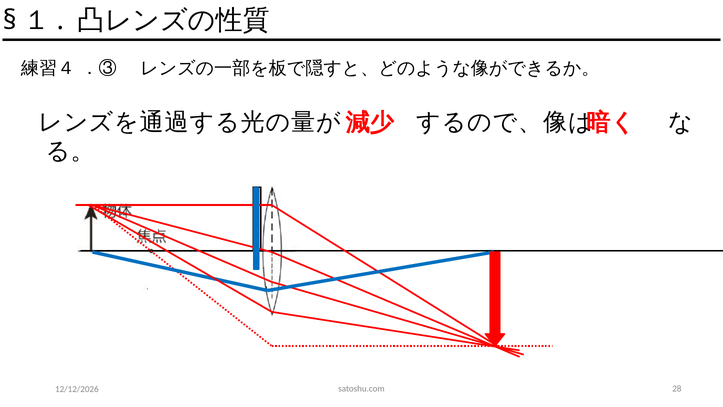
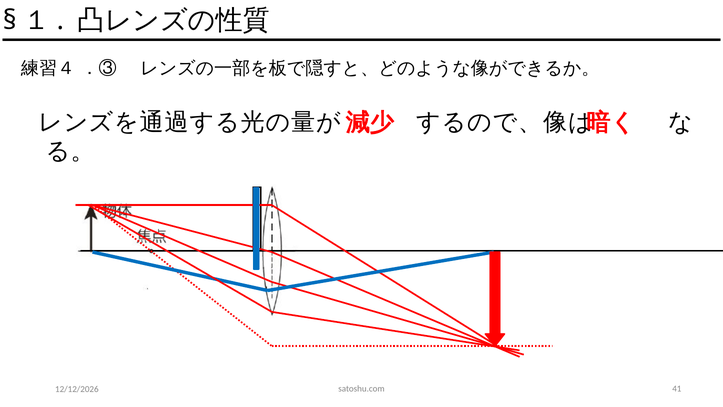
28: 28 -> 41 (677, 388)
